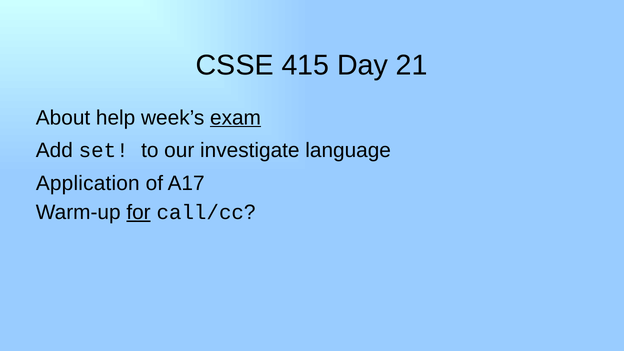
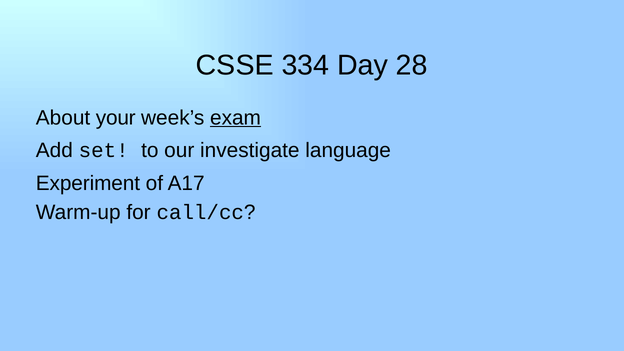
415: 415 -> 334 (305, 65)
21: 21 -> 28 (412, 65)
help: help -> your (116, 118)
Application: Application -> Experiment (88, 183)
for underline: present -> none (139, 212)
